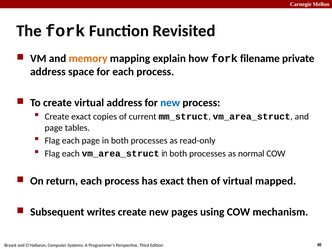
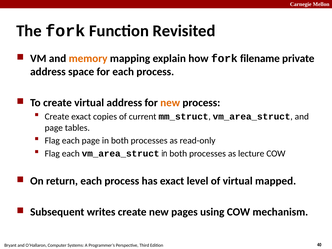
new colour: blue -> orange (170, 103)
normal: normal -> lecture (251, 154)
then: then -> level (198, 181)
